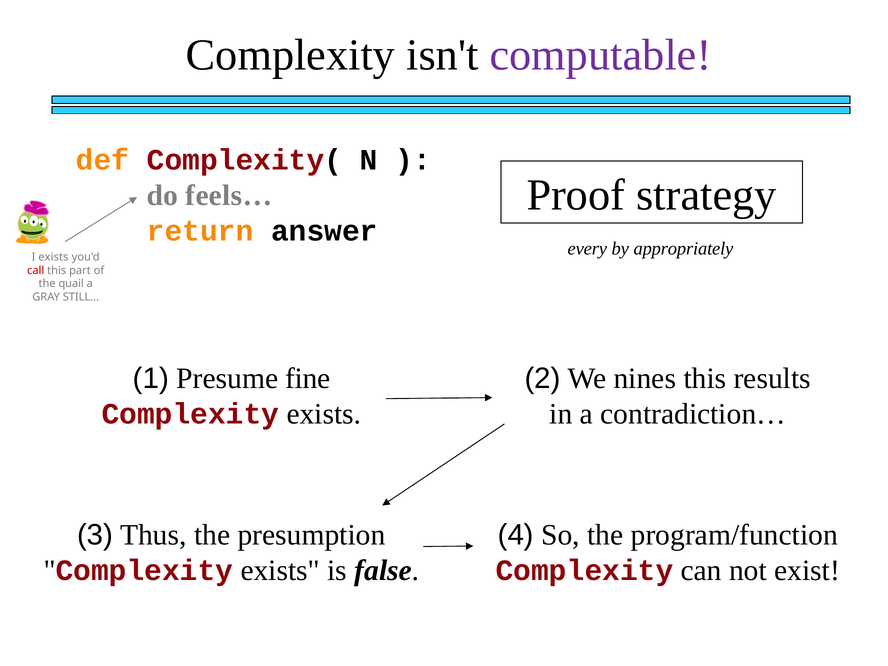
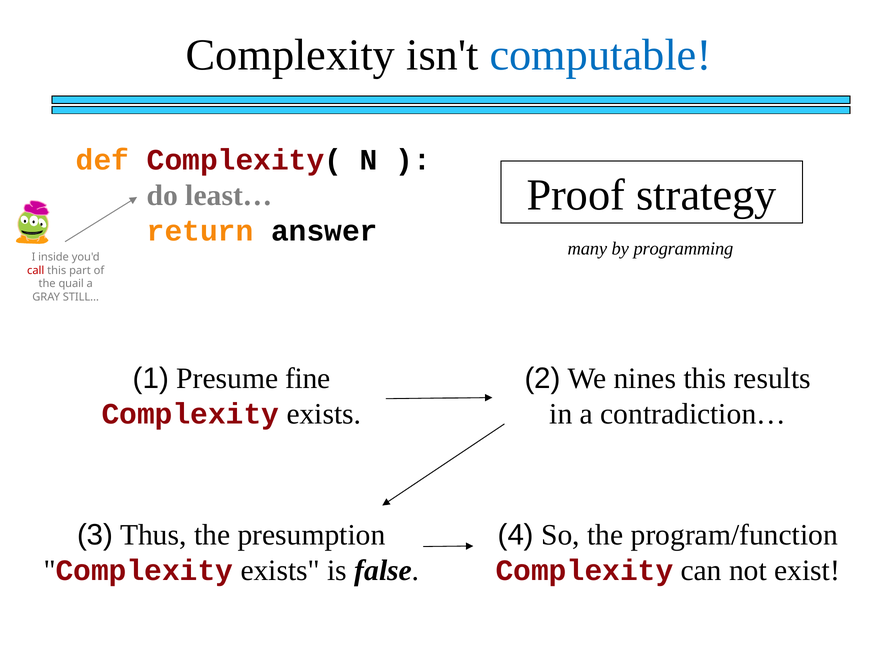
computable colour: purple -> blue (600, 55)
feels…: feels… -> least… (229, 196)
every: every -> many (587, 249)
appropriately: appropriately -> programming (683, 249)
I exists: exists -> inside (54, 257)
